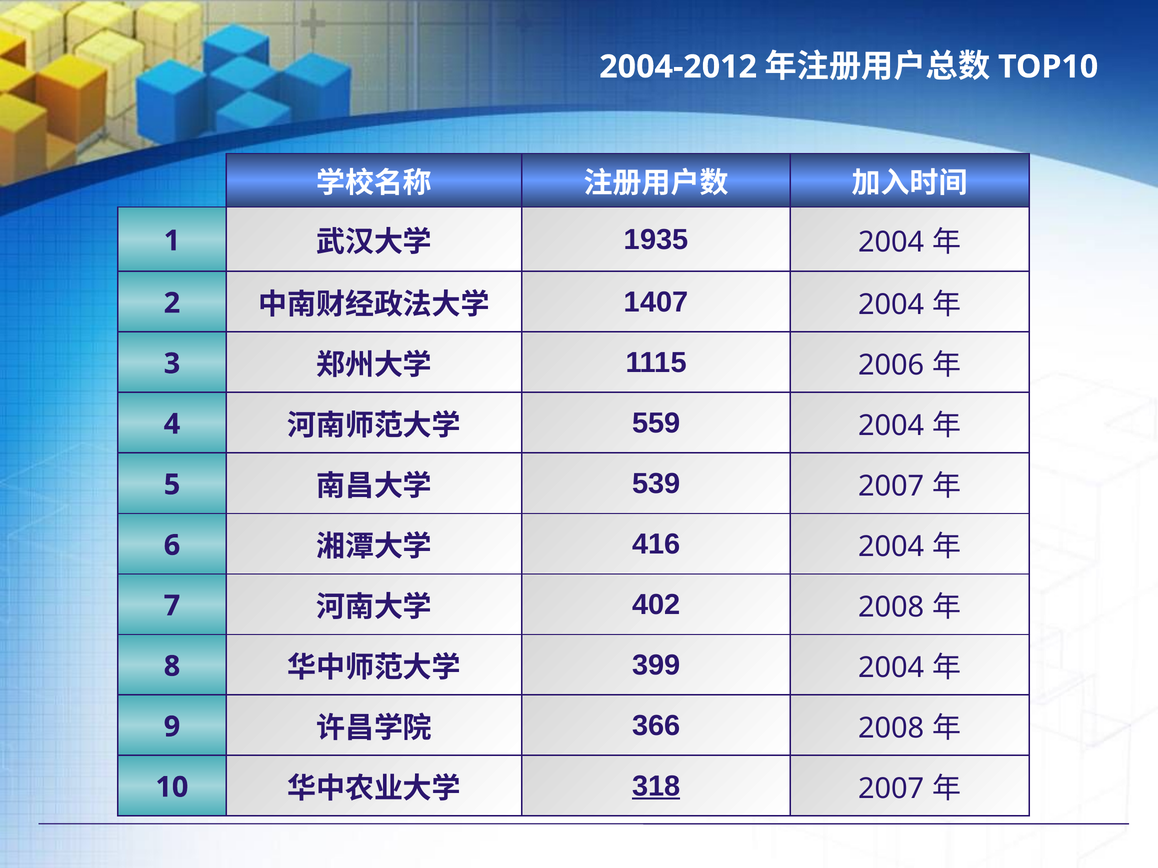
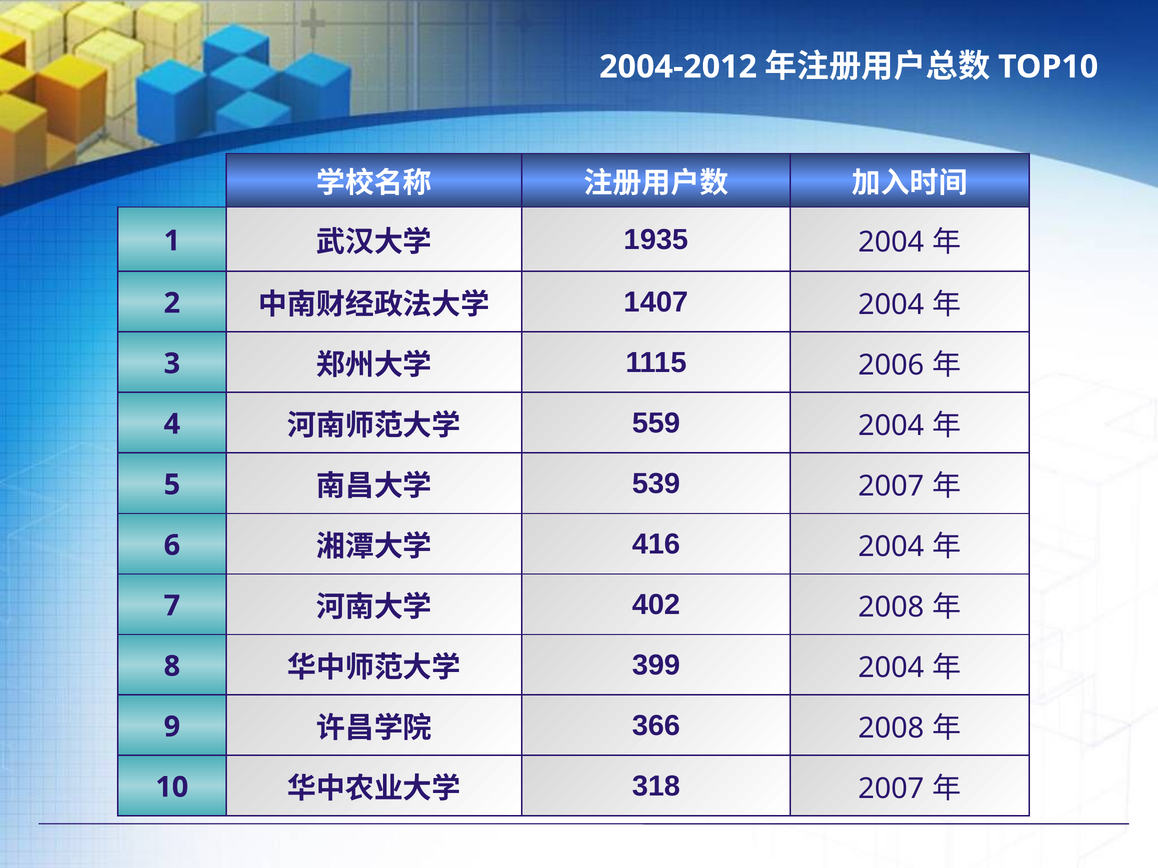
318 underline: present -> none (656, 787)
